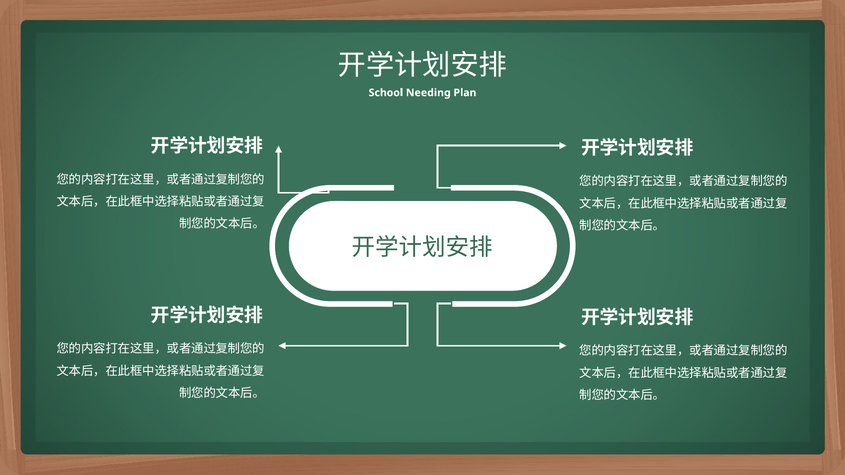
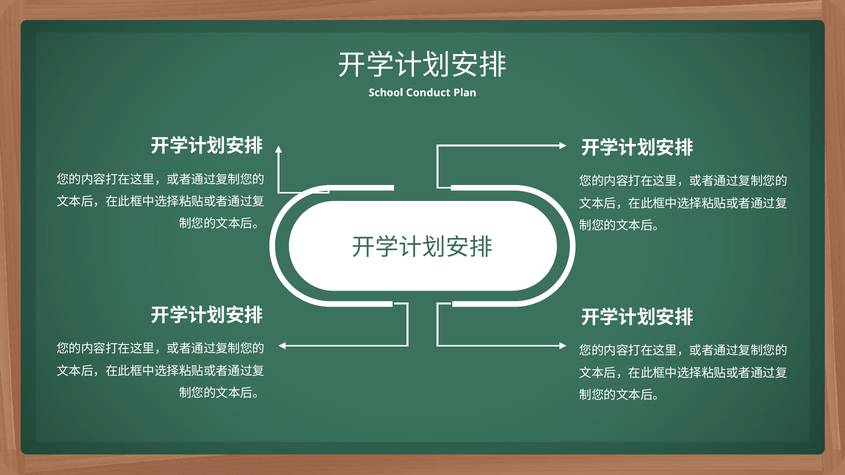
Needing: Needing -> Conduct (428, 93)
